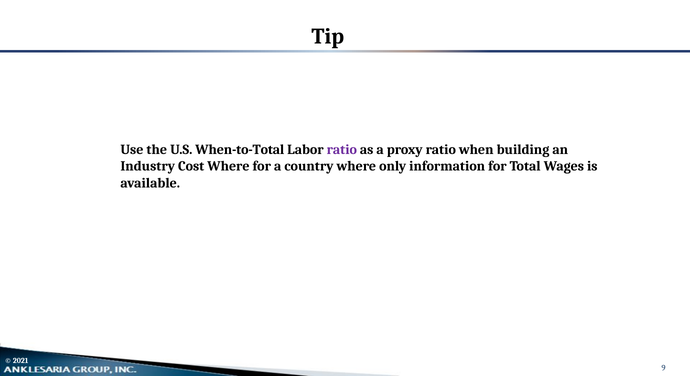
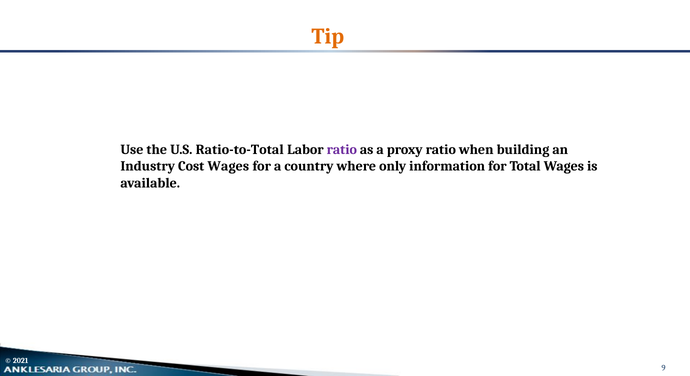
Tip colour: black -> orange (328, 36)
When-to-Total: When-to-Total -> Ratio-to-Total (240, 149)
Cost Where: Where -> Wages (228, 166)
